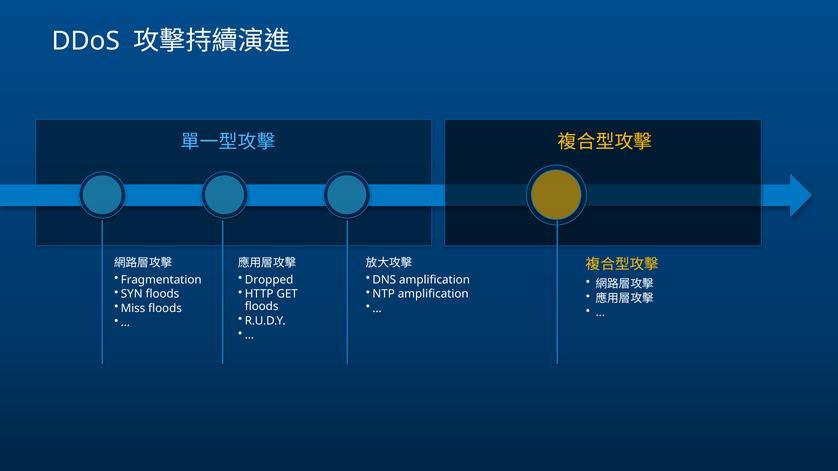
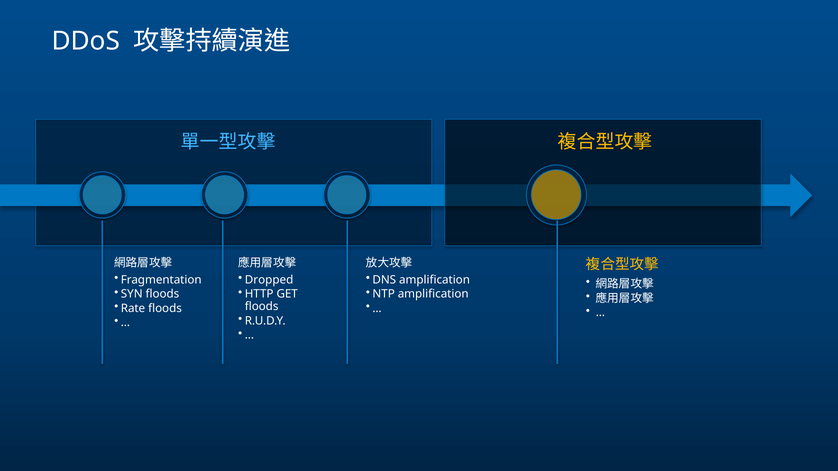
Miss: Miss -> Rate (133, 309)
